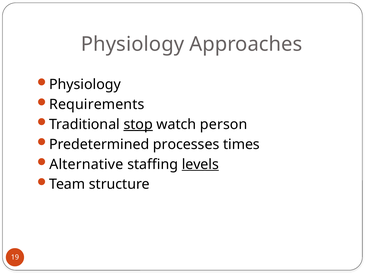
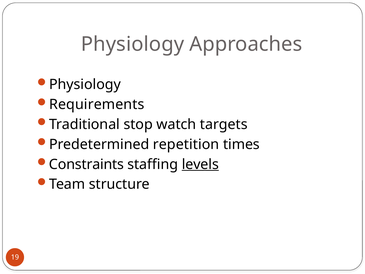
stop underline: present -> none (138, 124)
person: person -> targets (224, 124)
processes: processes -> repetition (186, 144)
Alternative: Alternative -> Constraints (86, 164)
